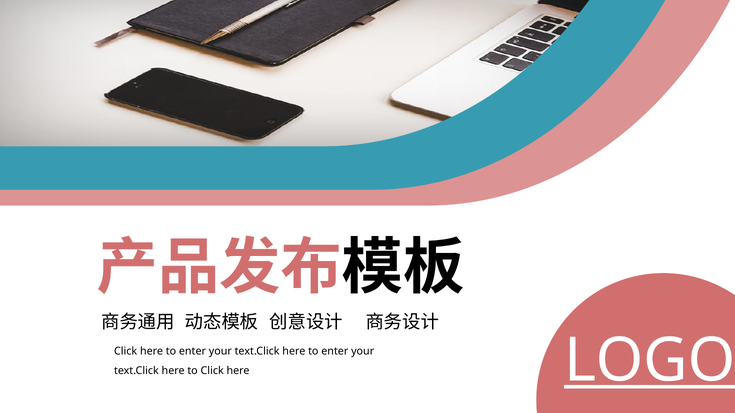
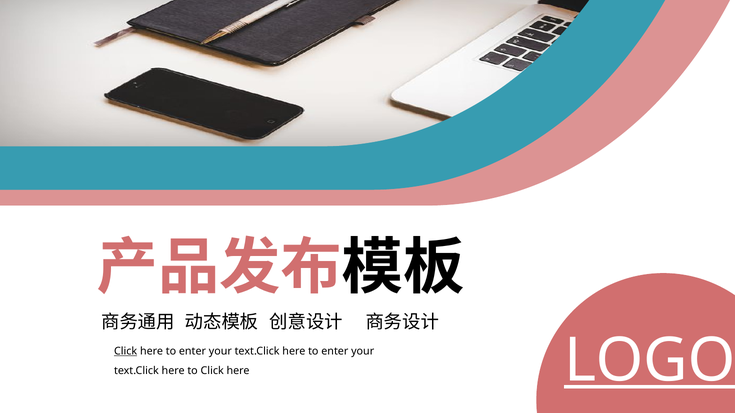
Click underline: none -> present (126, 352)
